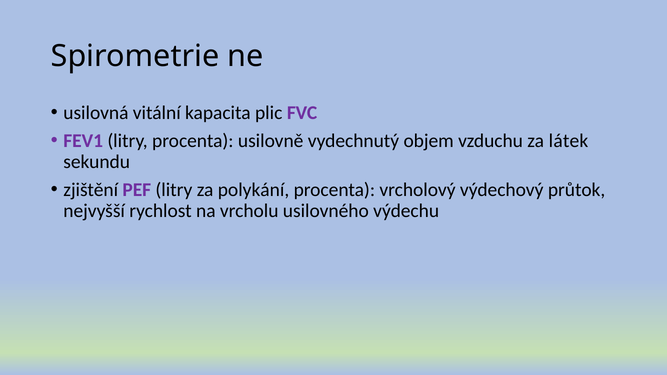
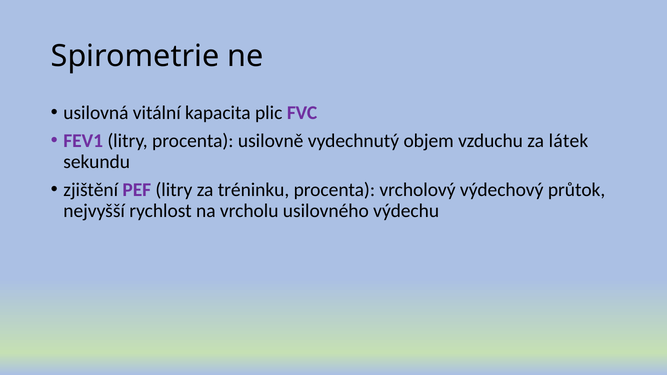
polykání: polykání -> tréninku (254, 190)
